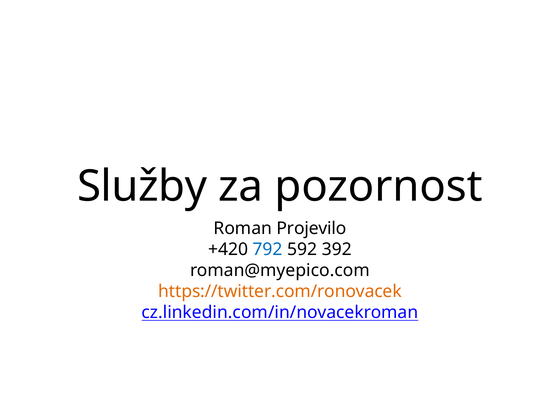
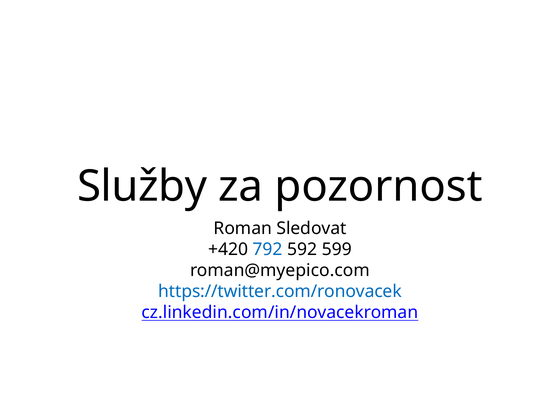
Projevilo: Projevilo -> Sledovat (311, 228)
392: 392 -> 599 (337, 249)
https://twitter.com/ronovacek colour: orange -> blue (280, 291)
